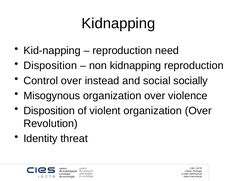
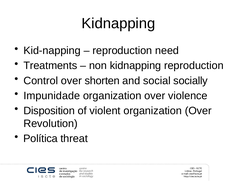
Disposition: Disposition -> Treatments (50, 66)
instead: instead -> shorten (102, 81)
Misogynous: Misogynous -> Impunidade (52, 96)
Identity: Identity -> Política (41, 138)
